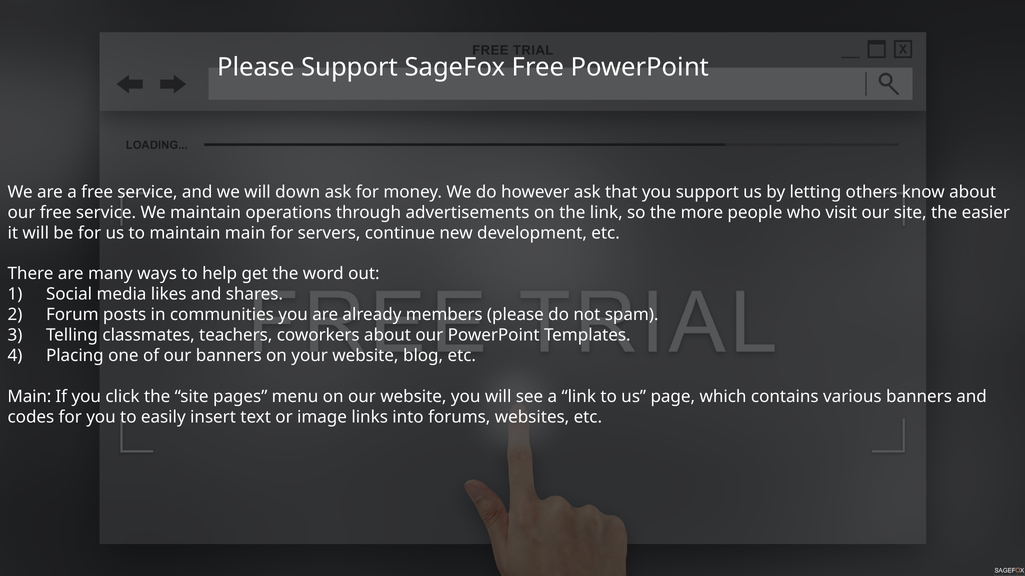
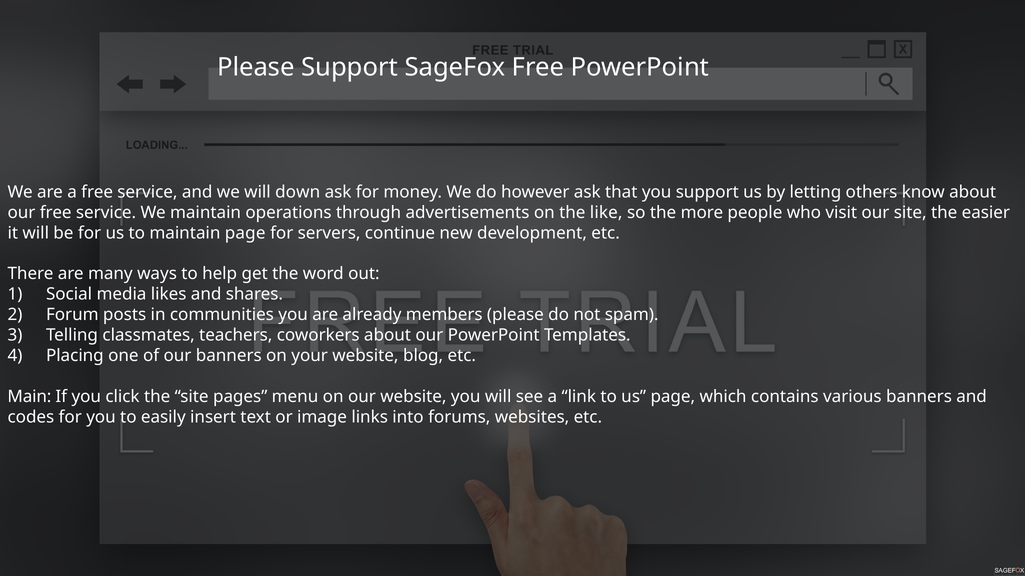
the link: link -> like (606, 213)
maintain main: main -> page (245, 233)
